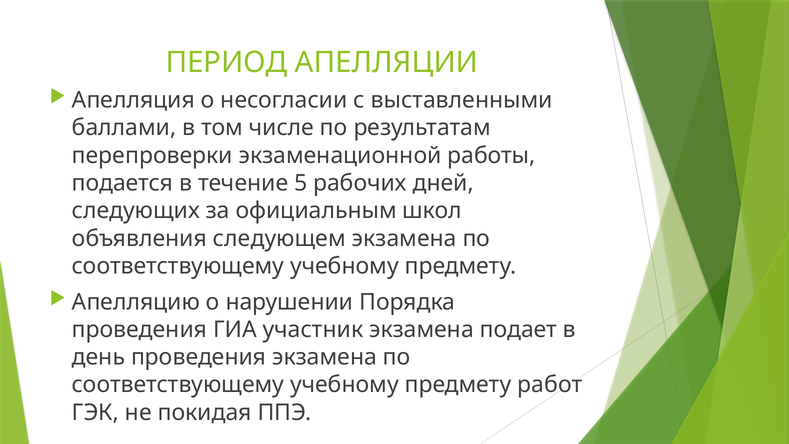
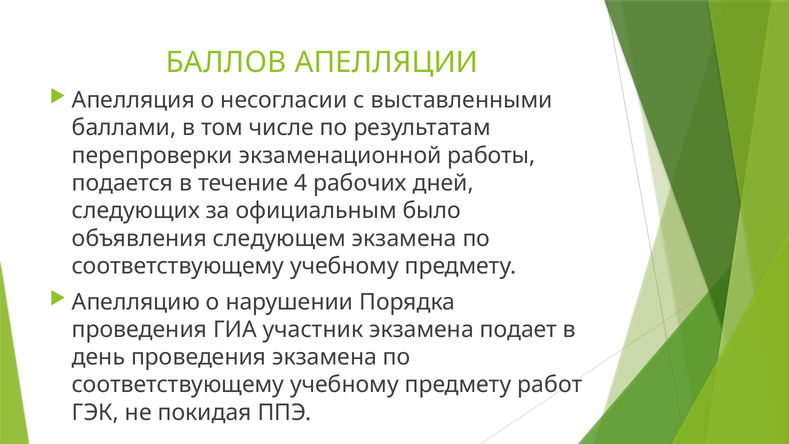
ПЕРИОД: ПЕРИОД -> БАЛЛОВ (226, 62)
5: 5 -> 4 (301, 183)
школ: школ -> было (432, 211)
